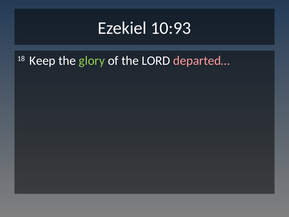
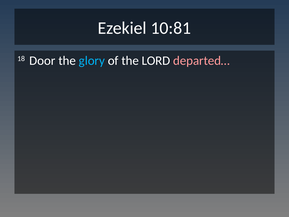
10:93: 10:93 -> 10:81 (171, 28)
Keep: Keep -> Door (42, 61)
glory colour: light green -> light blue (92, 61)
